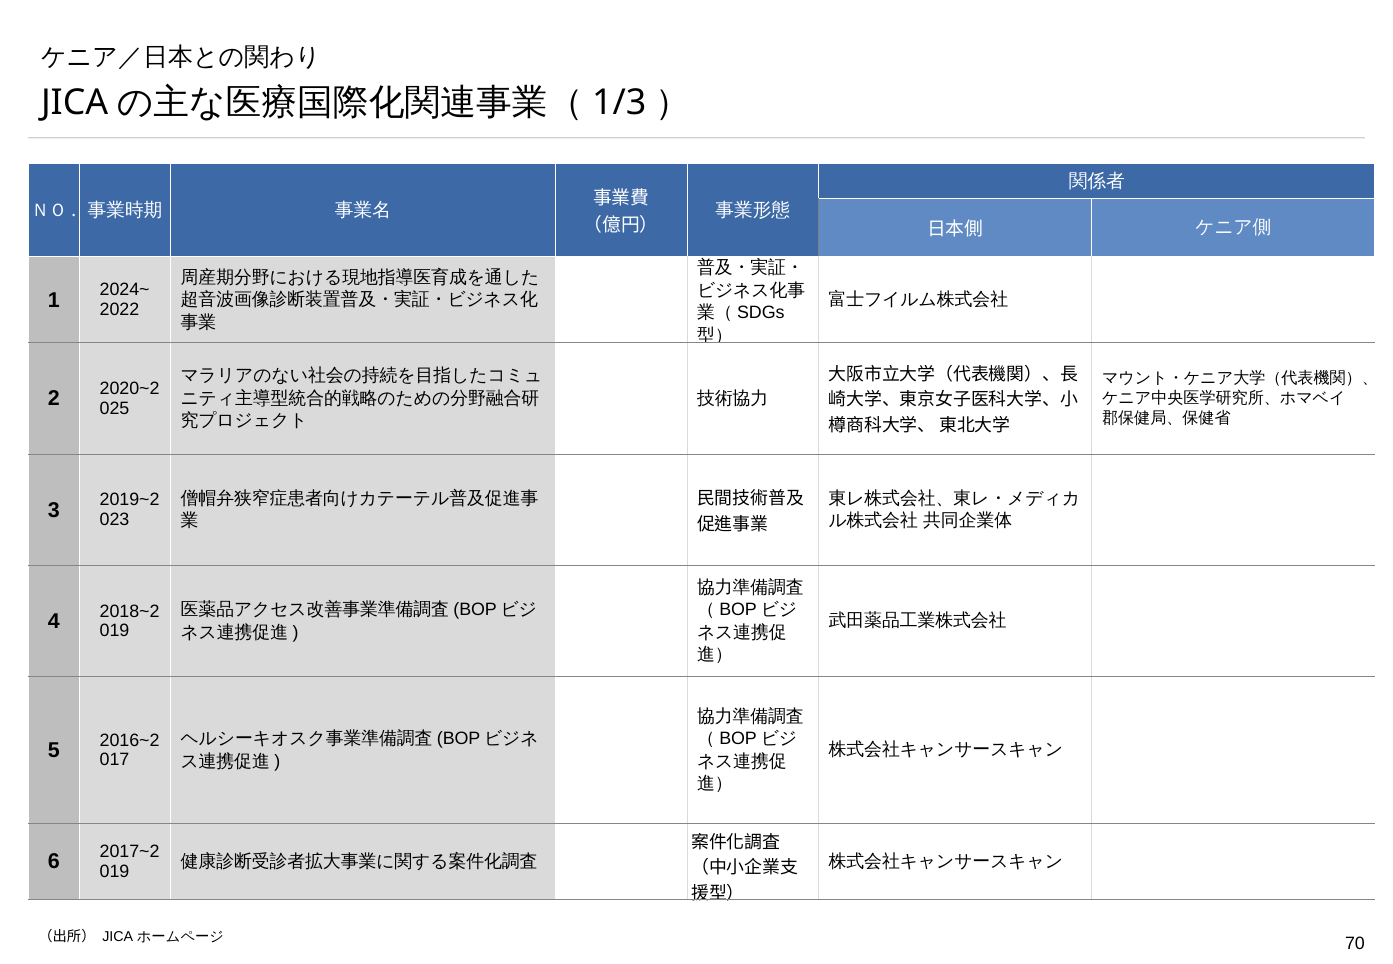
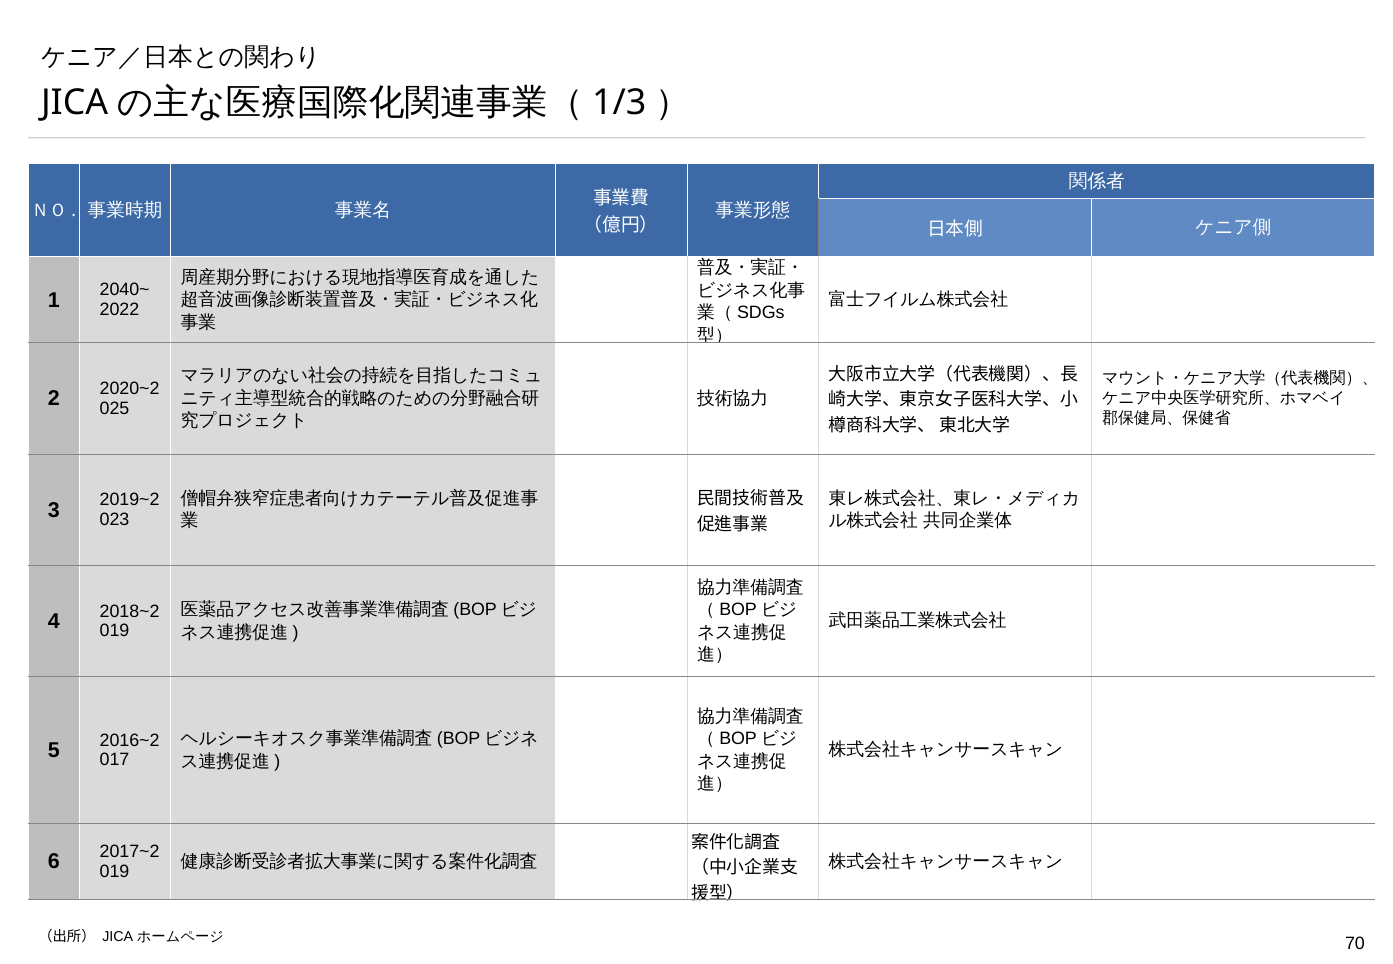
2024~: 2024~ -> 2040~ (125, 290)
